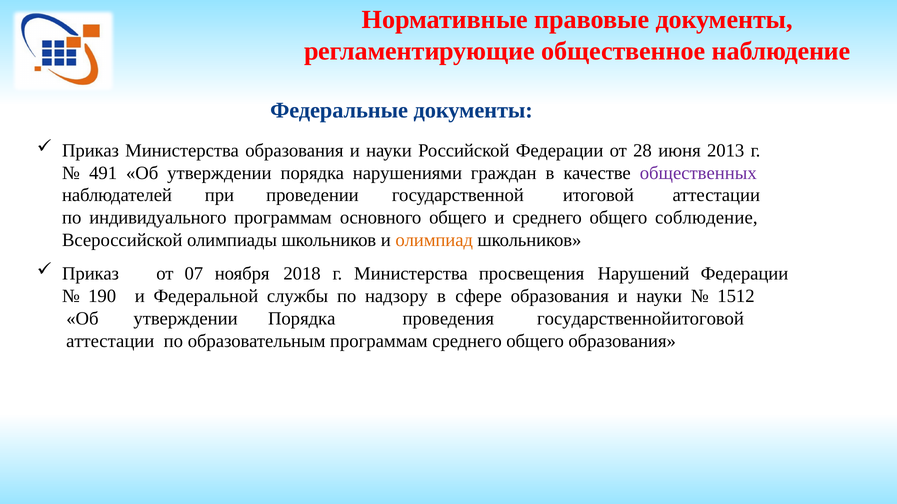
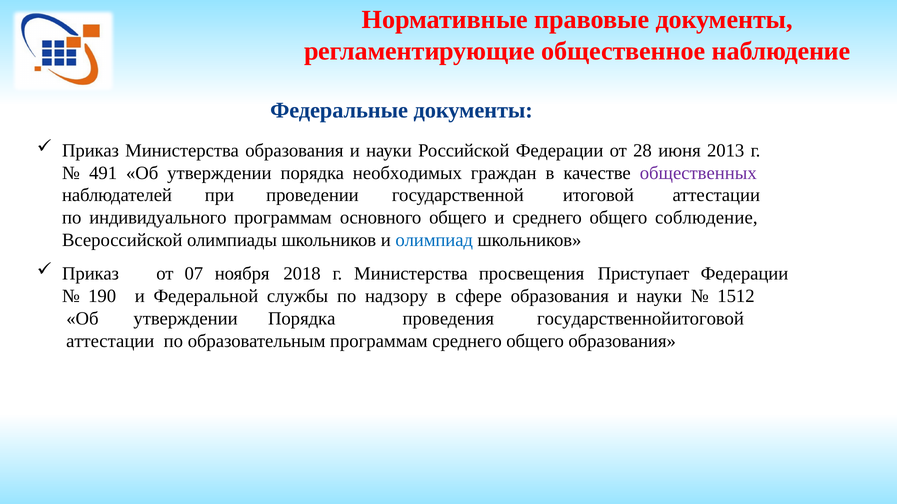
нарушениями: нарушениями -> необходимых (407, 173)
олимпиад colour: orange -> blue (434, 240)
Нарушений: Нарушений -> Приступает (644, 274)
